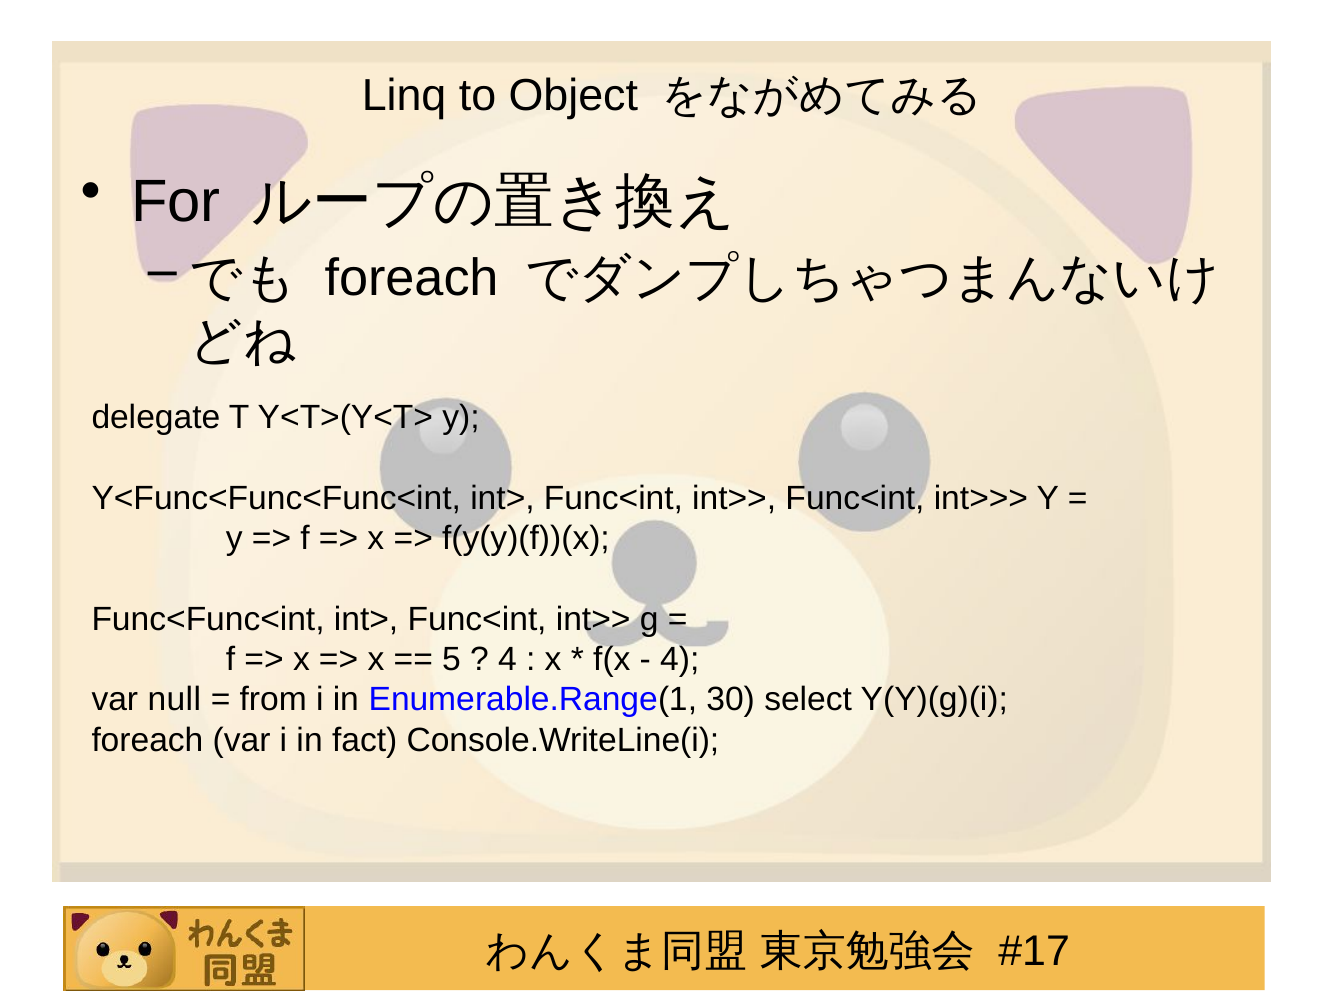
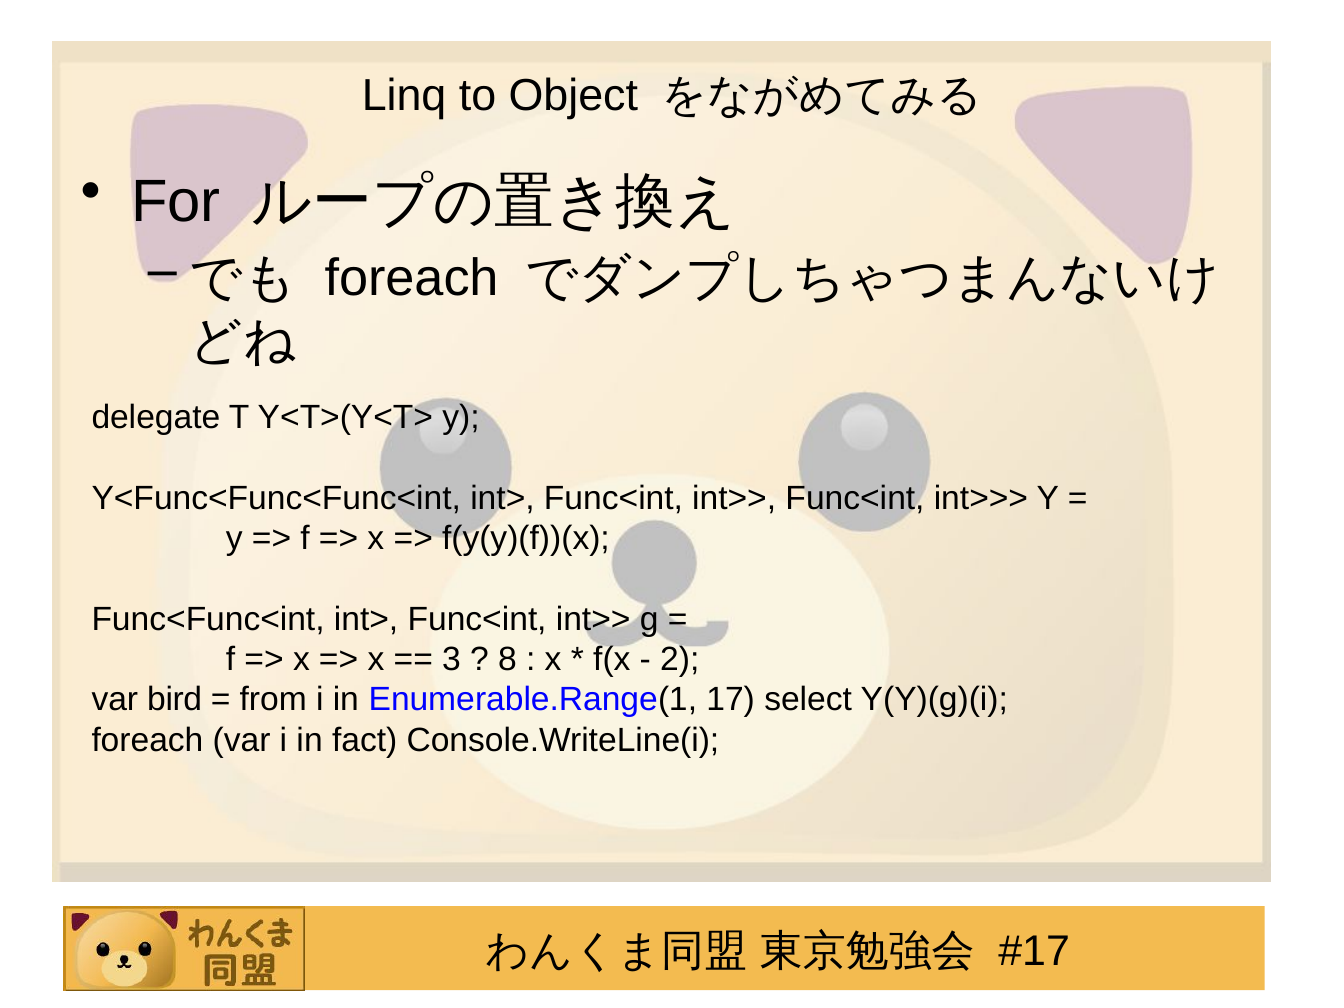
5: 5 -> 3 (452, 659)
4: 4 -> 8 (507, 659)
4: 4 -> 2 (680, 659)
null: null -> bird (175, 700)
30: 30 -> 17 (731, 700)
